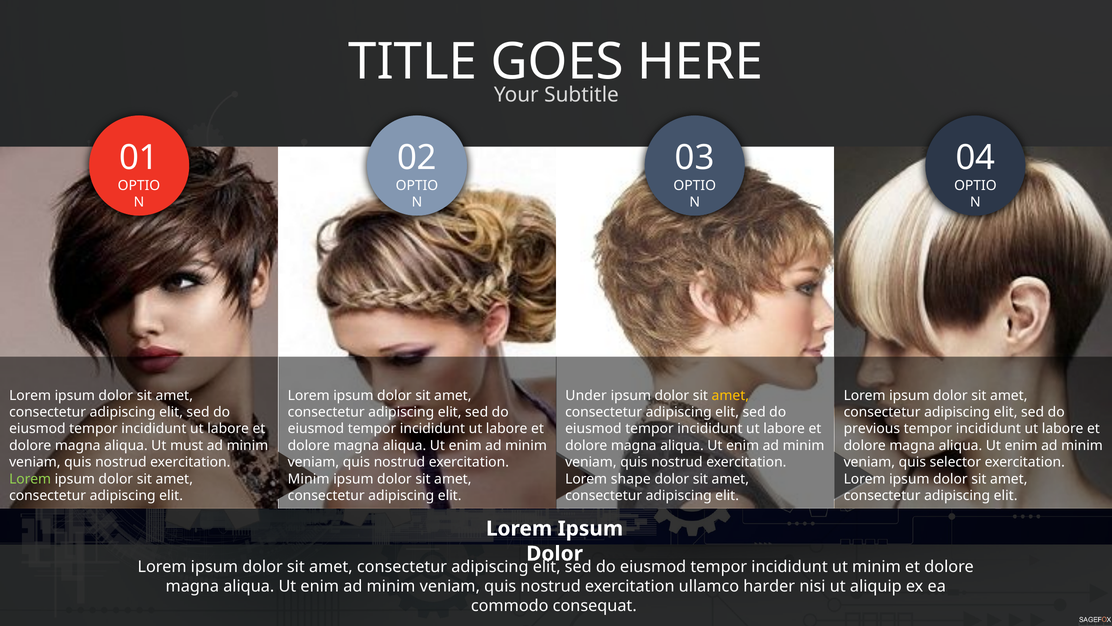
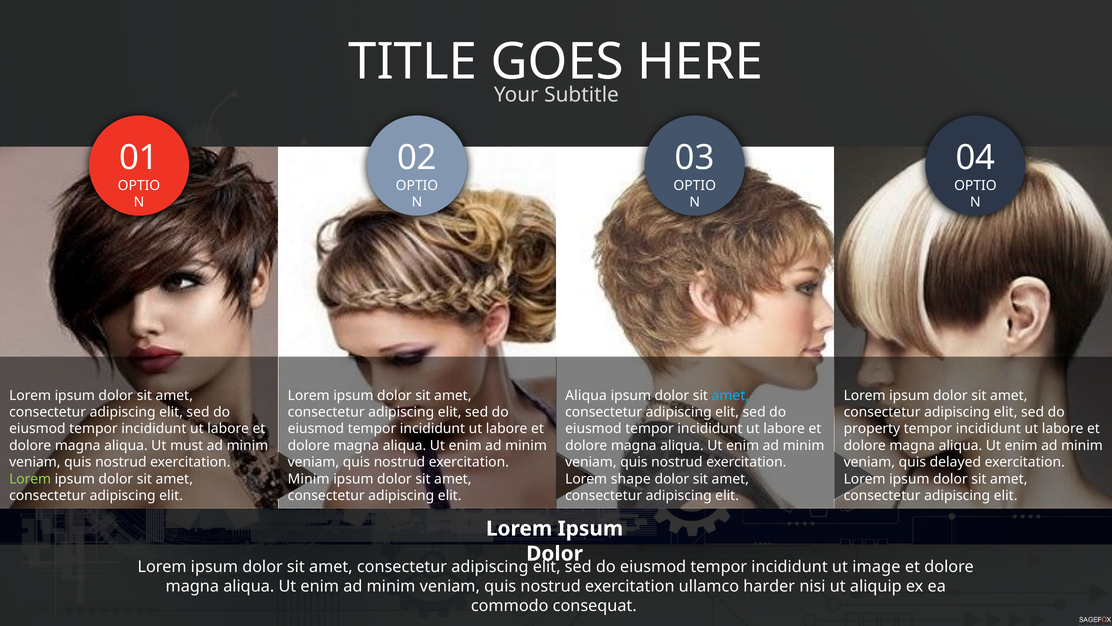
Under: Under -> Aliqua (586, 395)
amet colour: yellow -> light blue (730, 395)
previous: previous -> property (872, 429)
selector: selector -> delayed (955, 462)
ut minim: minim -> image (876, 566)
